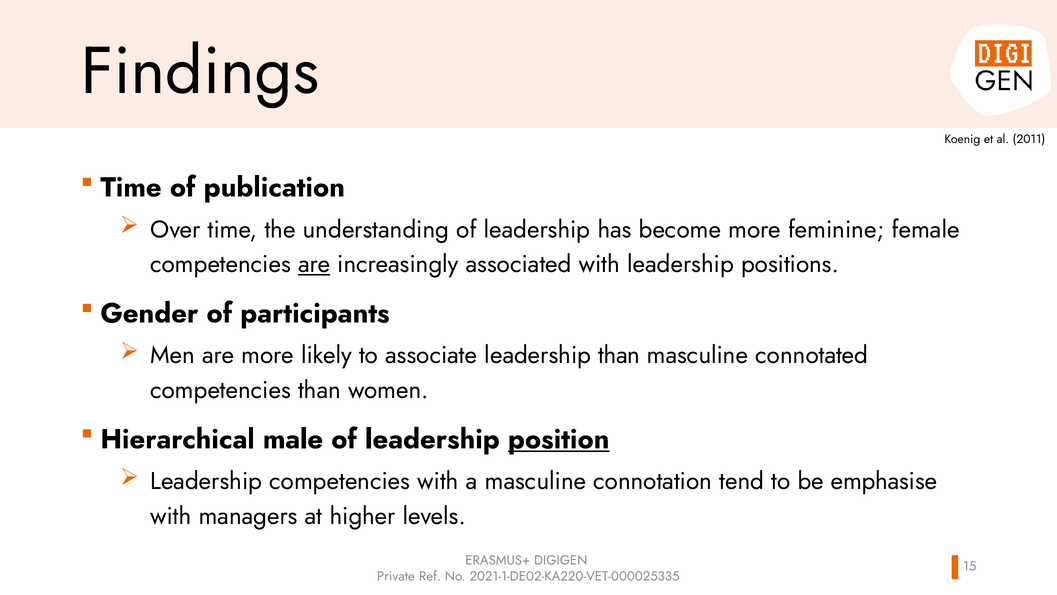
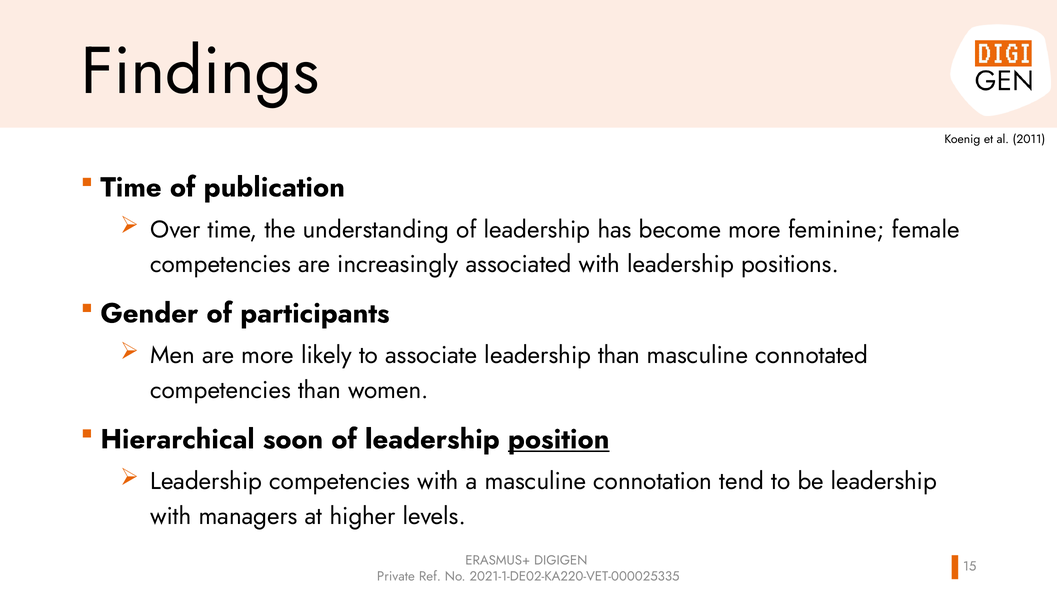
are underline: present -> none (314, 264)
male: male -> soon (293, 439)
be emphasise: emphasise -> leadership (884, 481)
